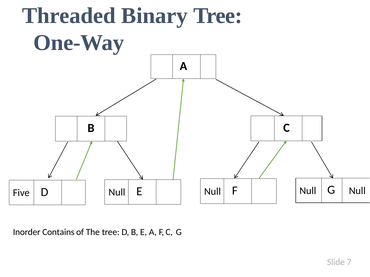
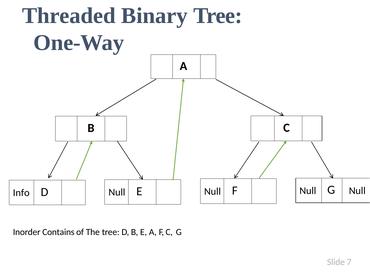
Five: Five -> Info (21, 193)
